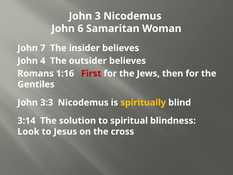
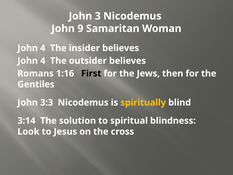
6: 6 -> 9 (80, 29)
7: 7 -> 4 (43, 48)
First colour: red -> black (91, 73)
